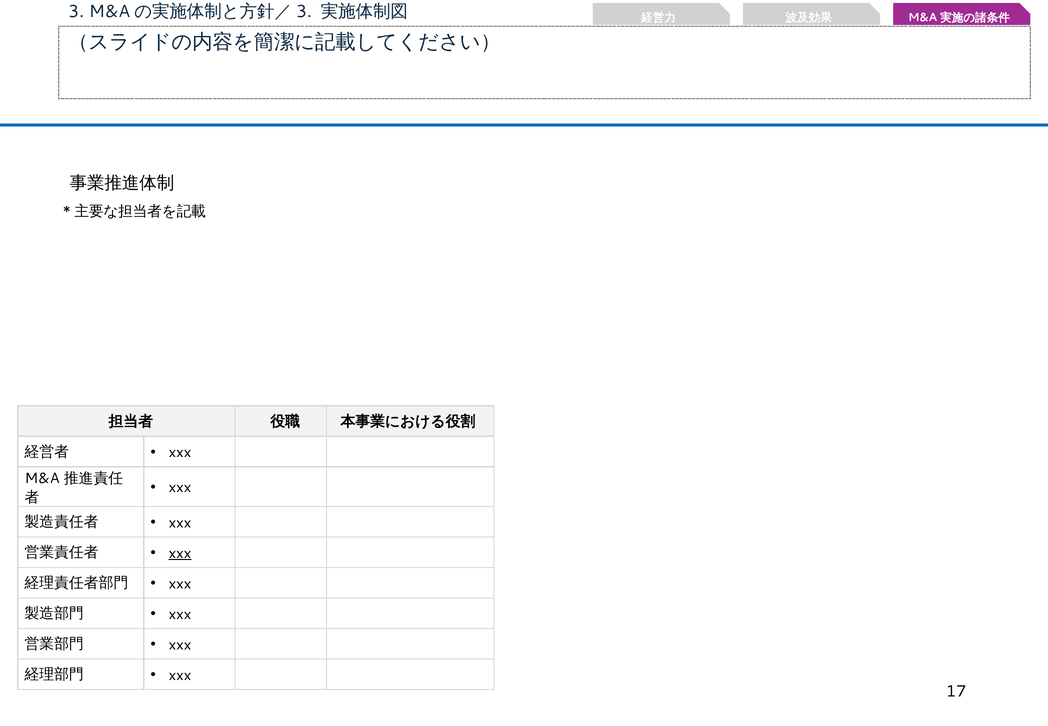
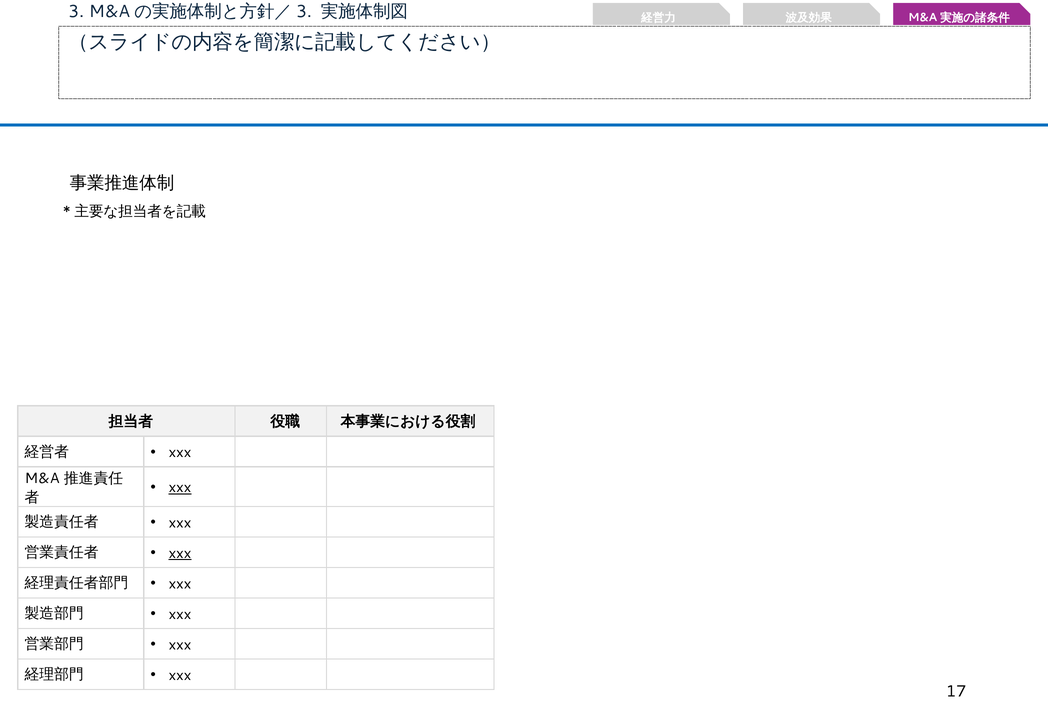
xxx underline: none -> present (180, 487)
